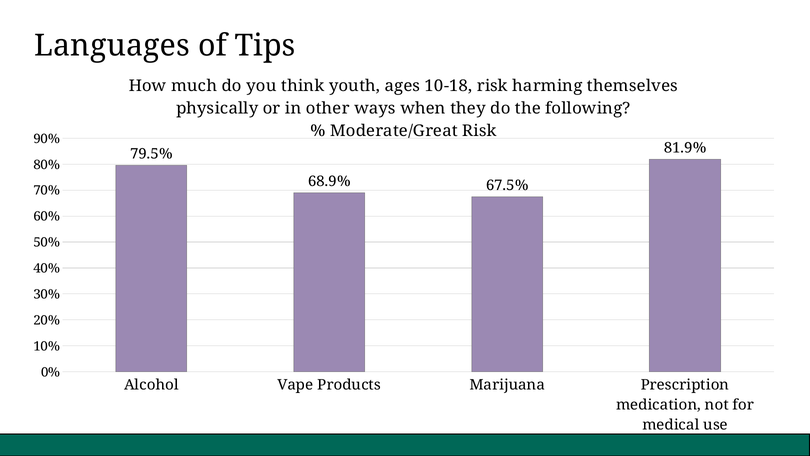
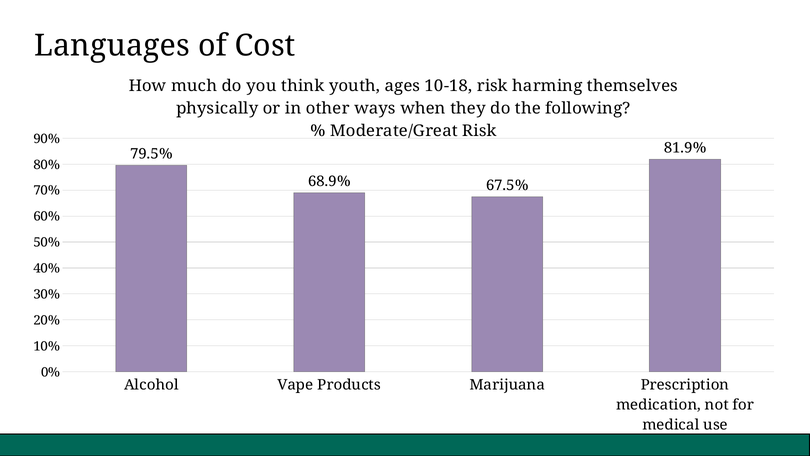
Tips: Tips -> Cost (265, 46)
